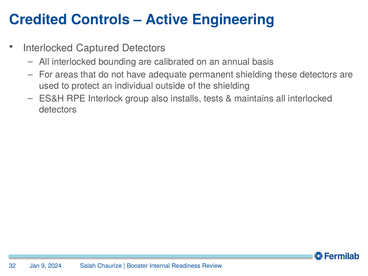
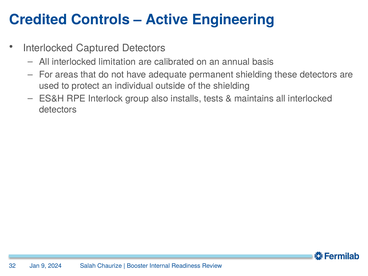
bounding: bounding -> limitation (117, 62)
